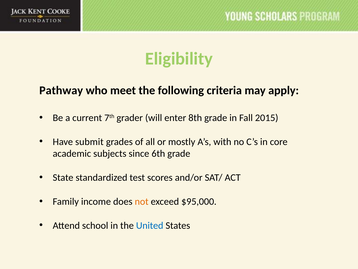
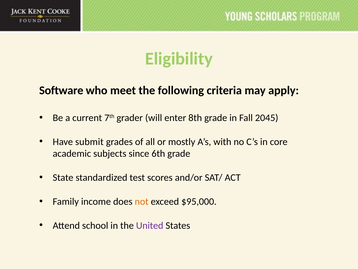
Pathway: Pathway -> Software (61, 90)
2015: 2015 -> 2045 (267, 118)
United colour: blue -> purple (150, 225)
